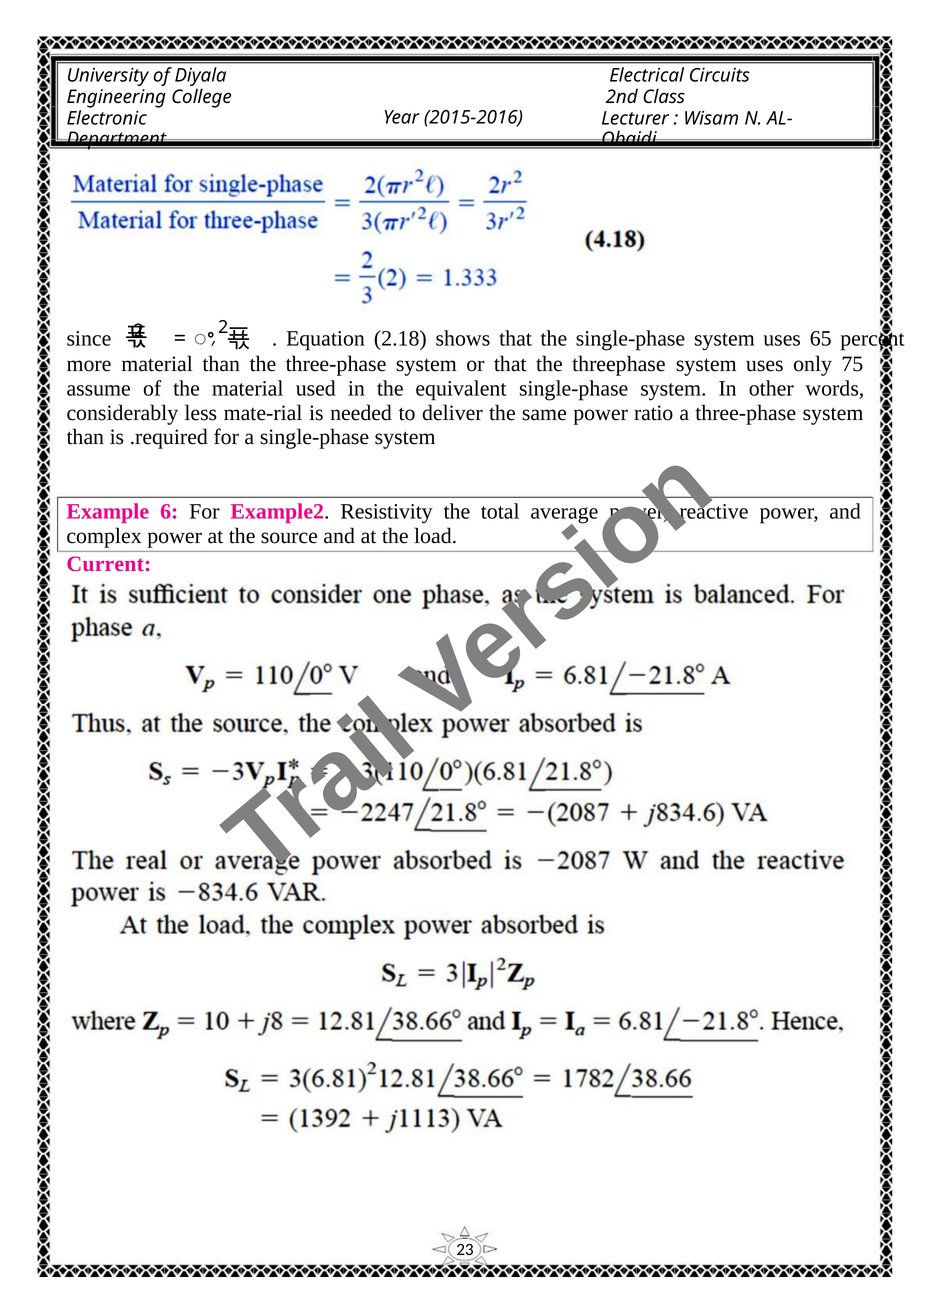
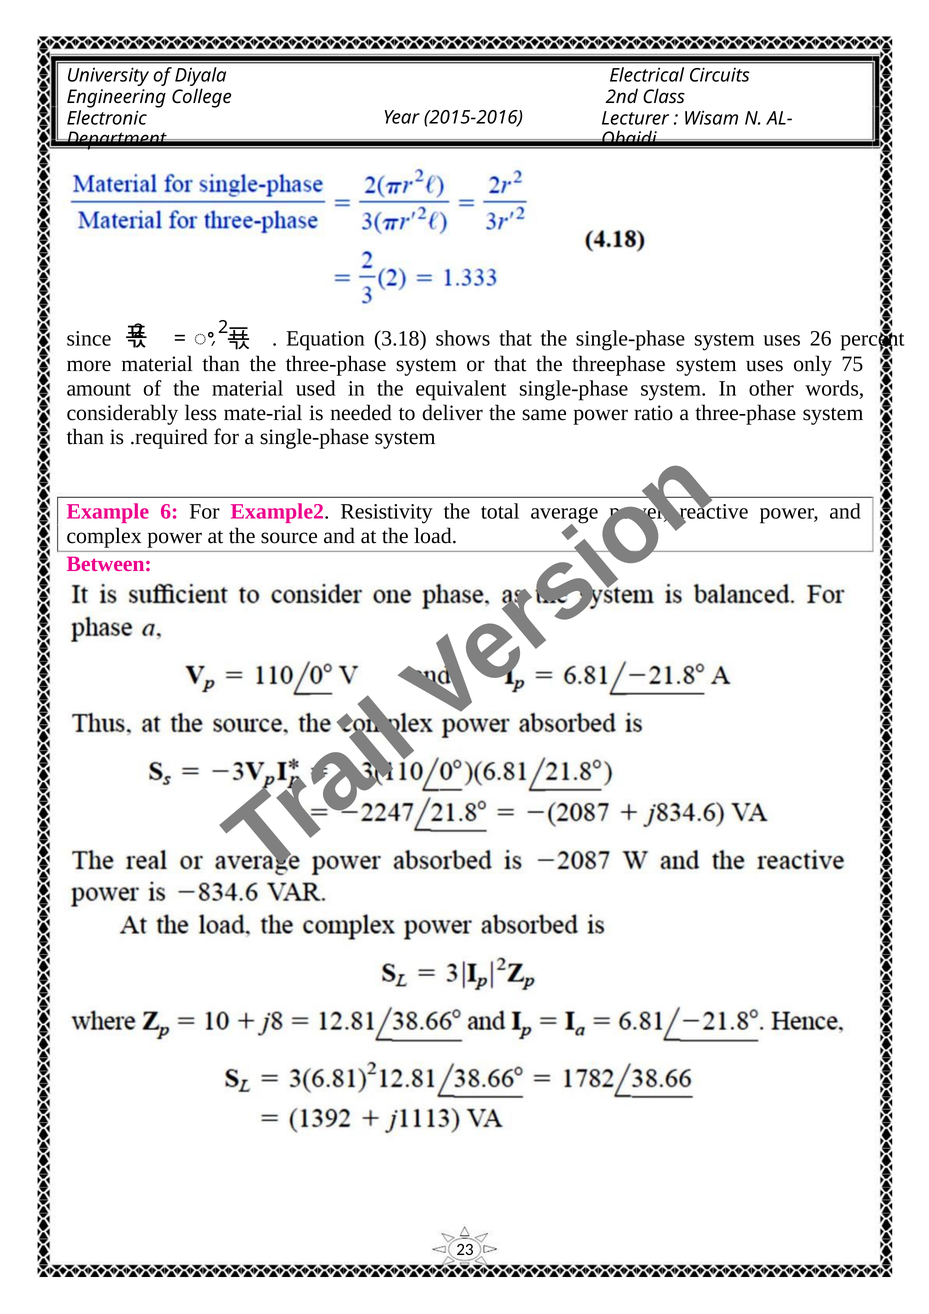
2.18: 2.18 -> 3.18 (400, 339)
65: 65 -> 26 (821, 339)
assume: assume -> amount (99, 388)
Current: Current -> Between (109, 564)
